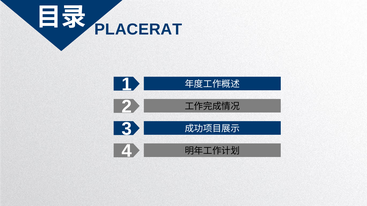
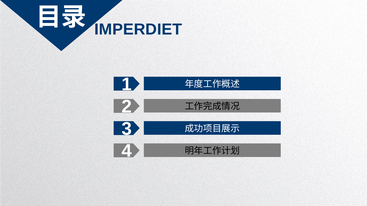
PLACERAT: PLACERAT -> IMPERDIET (138, 29)
